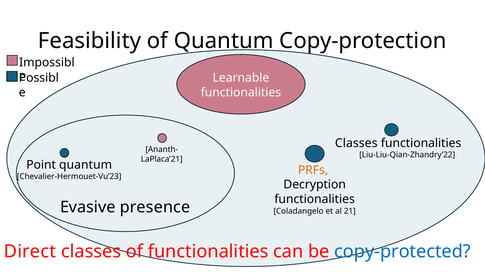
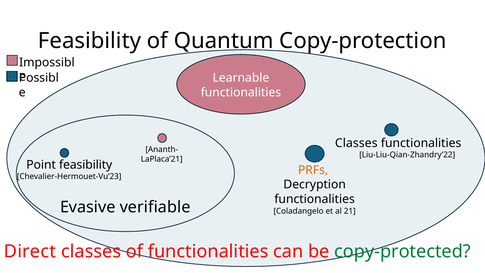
Point quantum: quantum -> feasibility (86, 165)
presence: presence -> verifiable (155, 207)
copy-protected colour: blue -> green (403, 251)
